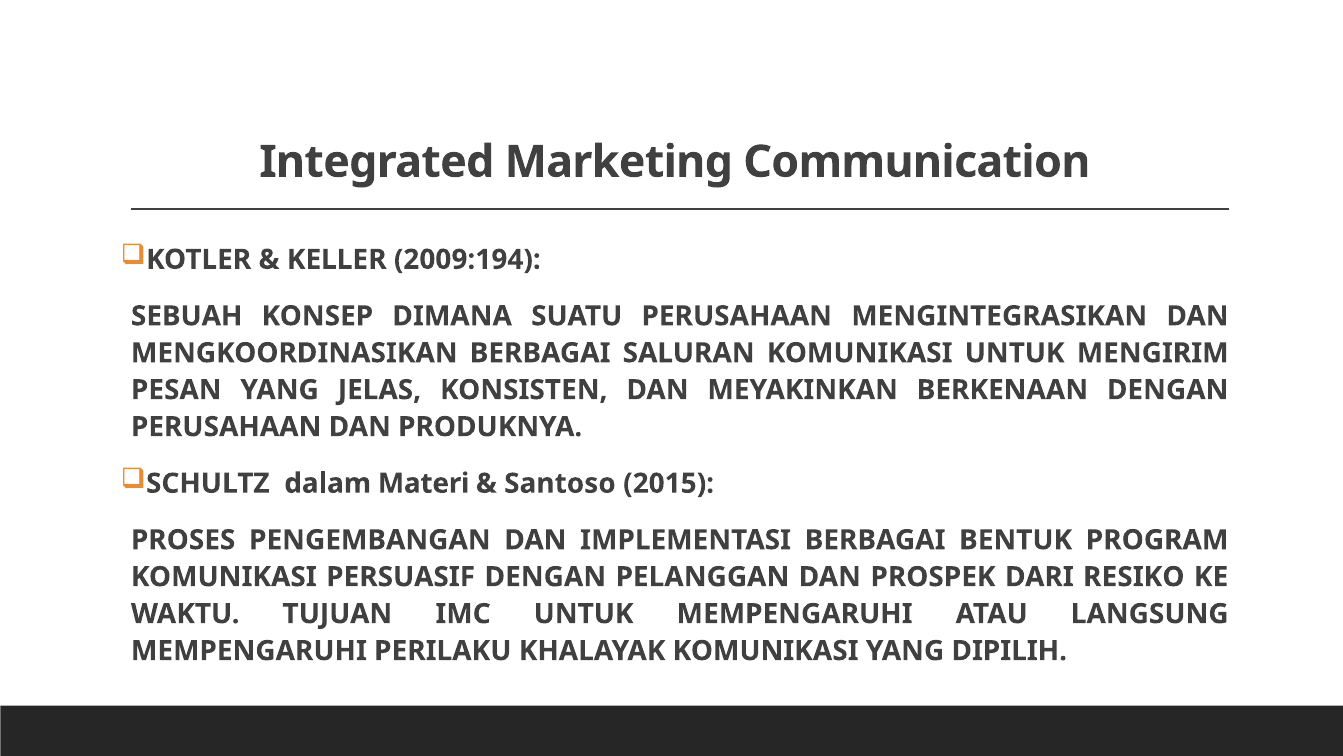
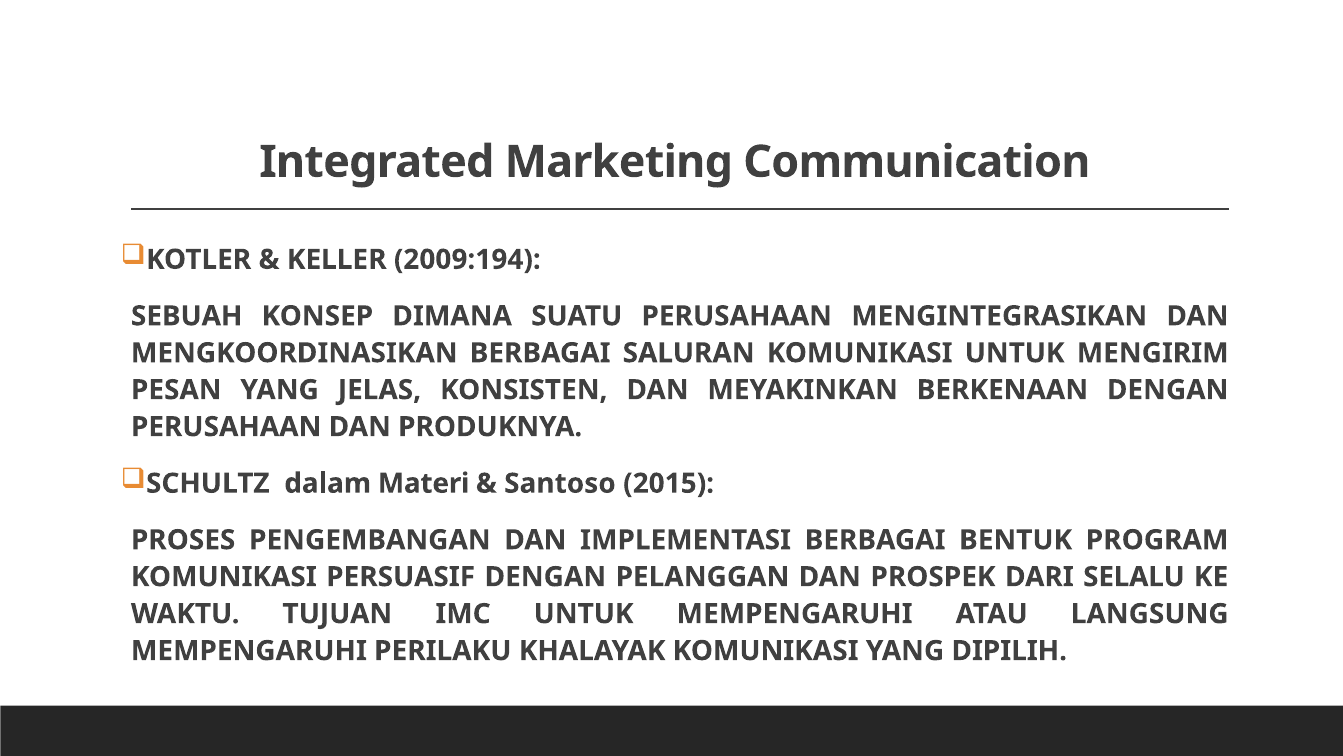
RESIKO: RESIKO -> SELALU (1134, 577)
